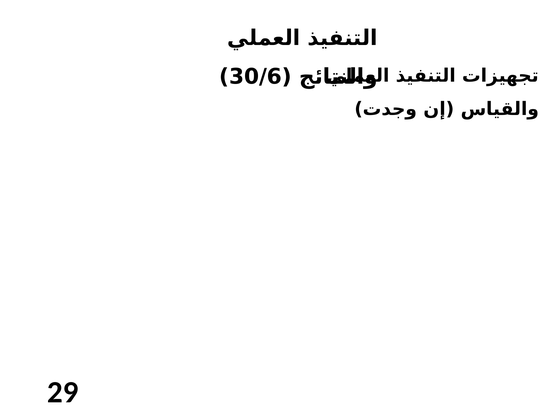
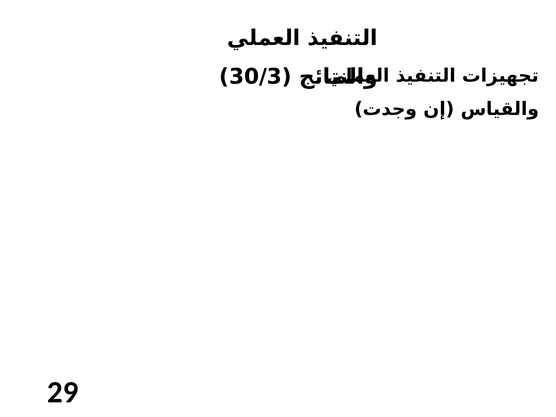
30/6: 30/6 -> 30/3 (256, 77)
